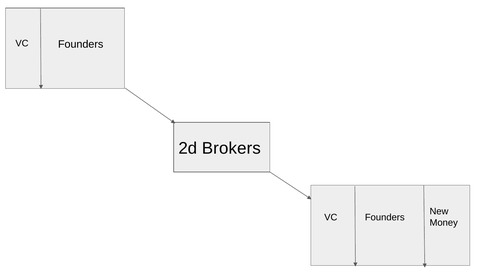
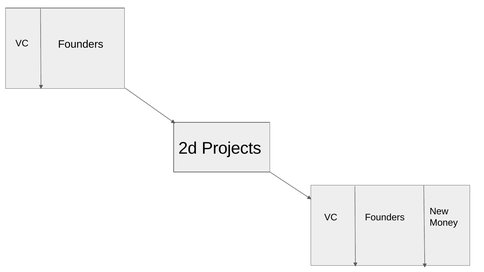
Brokers: Brokers -> Projects (231, 148)
